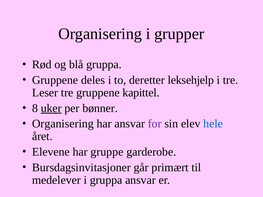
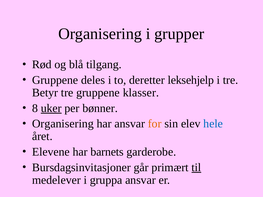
blå gruppa: gruppa -> tilgang (104, 65)
Leser: Leser -> Betyr (45, 93)
kapittel: kapittel -> klasser (141, 93)
for colour: purple -> orange (155, 124)
gruppe: gruppe -> barnets (107, 152)
til underline: none -> present (196, 168)
